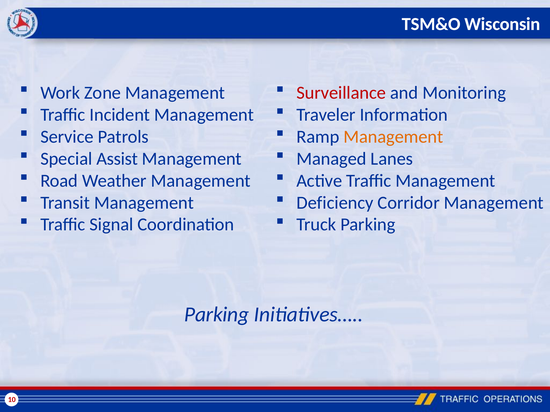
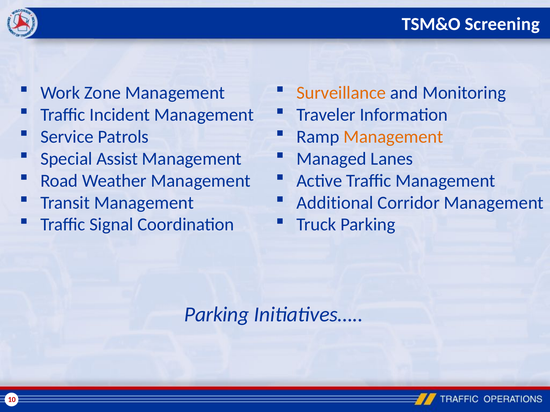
Wisconsin: Wisconsin -> Screening (502, 24)
Surveillance colour: red -> orange (341, 93)
Deficiency: Deficiency -> Additional (335, 203)
